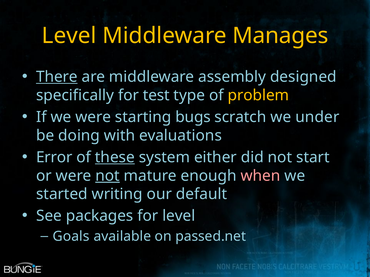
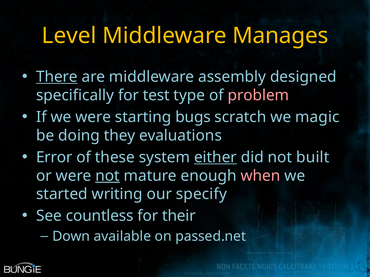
problem colour: yellow -> pink (258, 95)
under: under -> magic (317, 117)
with: with -> they (120, 136)
these underline: present -> none (115, 158)
either underline: none -> present (215, 158)
start: start -> built (313, 158)
default: default -> specify (201, 195)
packages: packages -> countless (100, 216)
for level: level -> their (179, 216)
Goals: Goals -> Down (71, 237)
